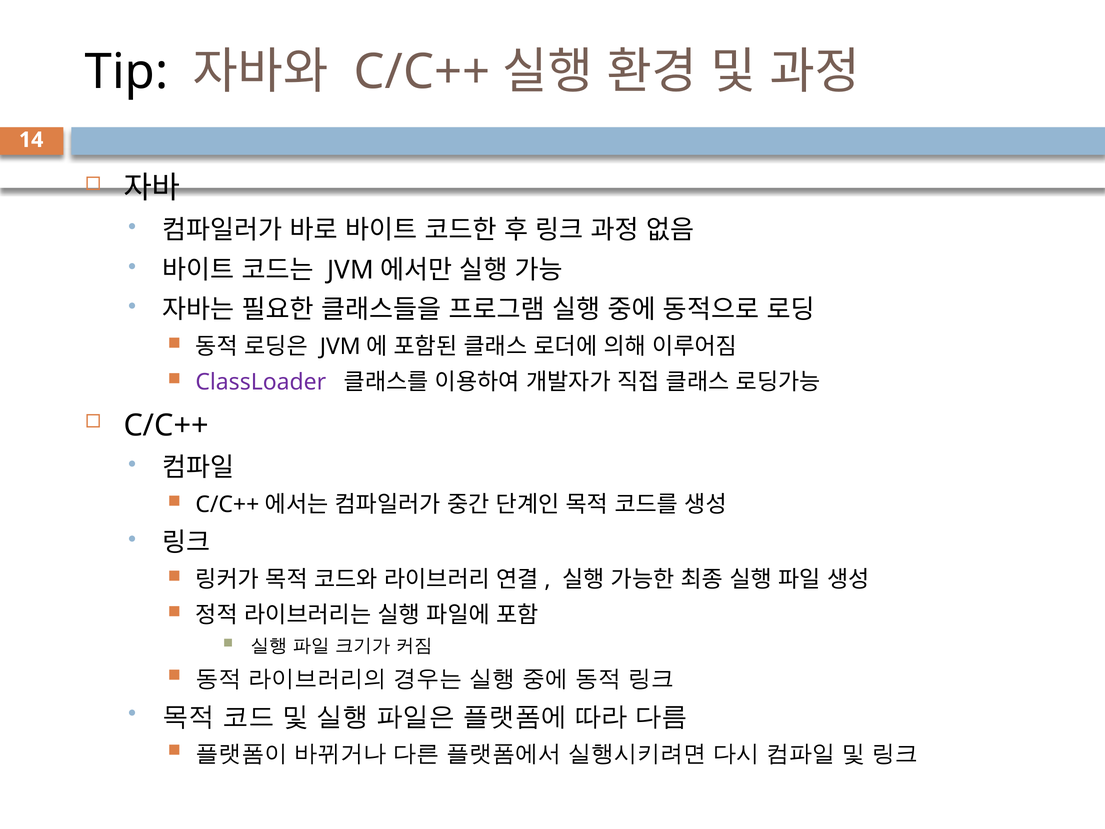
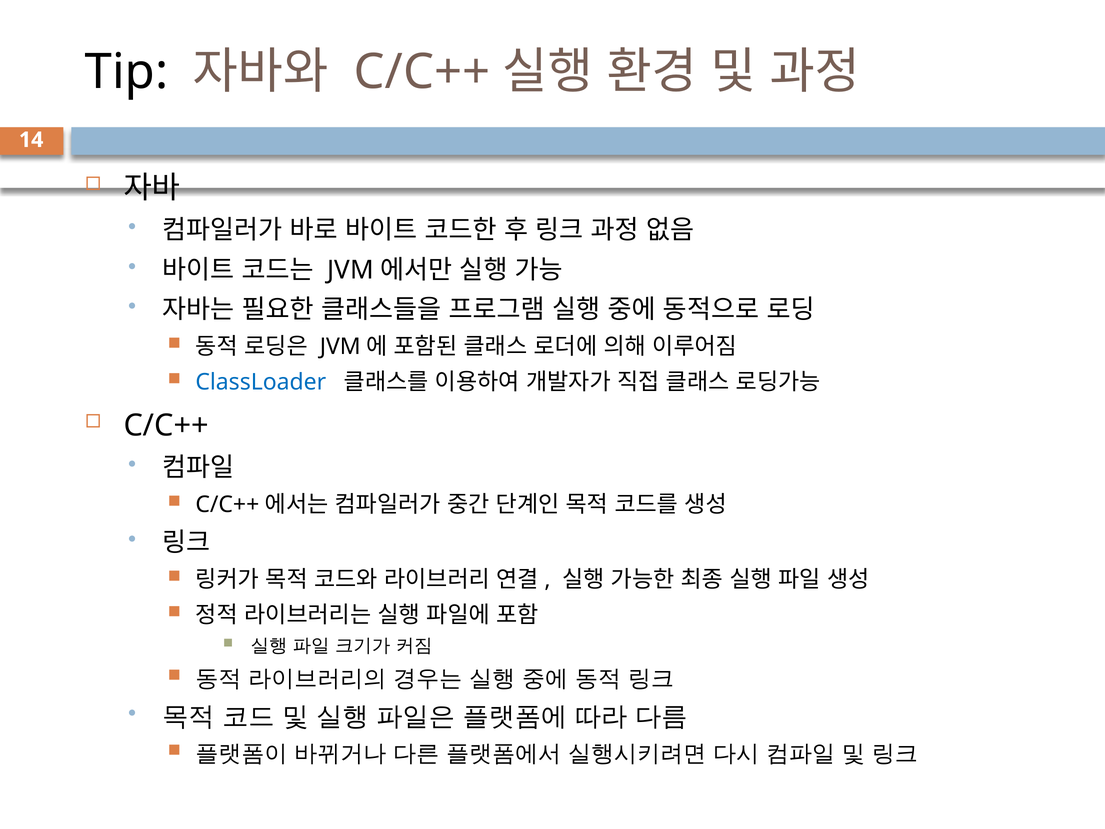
ClassLoader colour: purple -> blue (261, 382)
